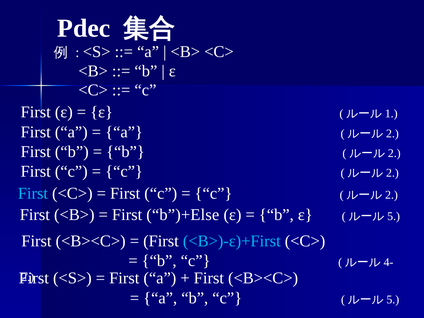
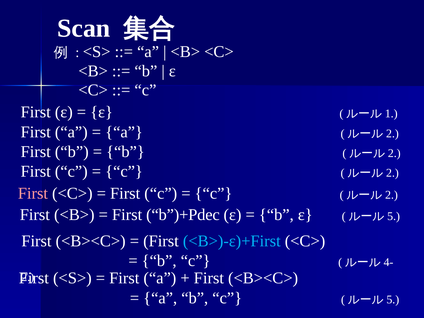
Pdec: Pdec -> Scan (84, 28)
First colour: light blue -> pink (33, 193)
b”)+Else: b”)+Else -> b”)+Pdec (183, 215)
